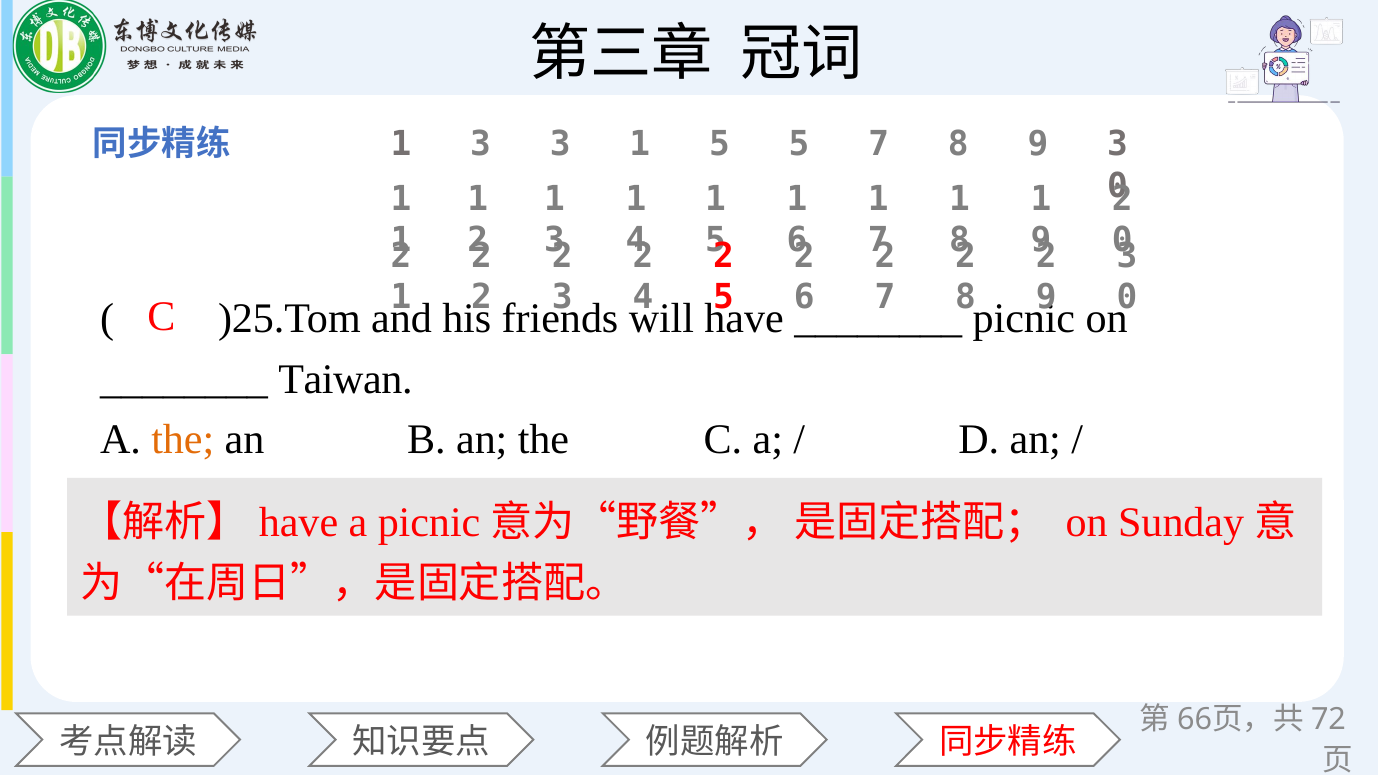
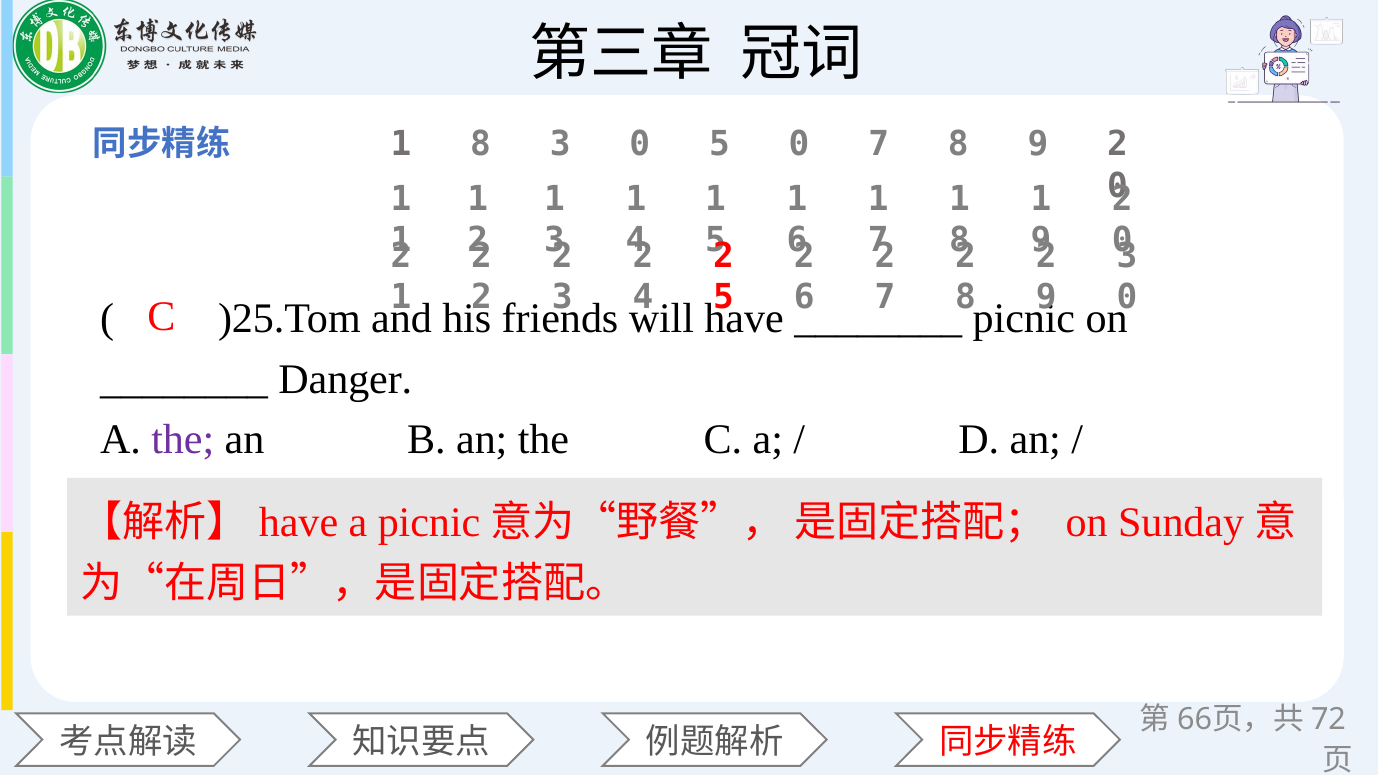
3: 3 -> 8 (481, 145)
1: 1 -> 0 (640, 145)
5 5: 5 -> 0 (799, 145)
8 9 3: 3 -> 2 (1118, 145)
Taiwan: Taiwan -> Danger (345, 379)
the colour: orange -> purple (183, 440)
